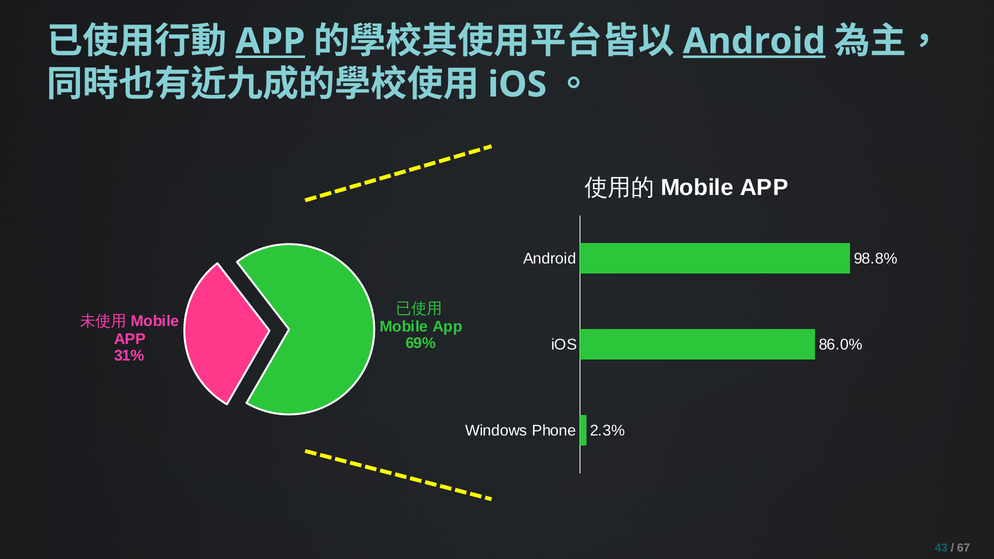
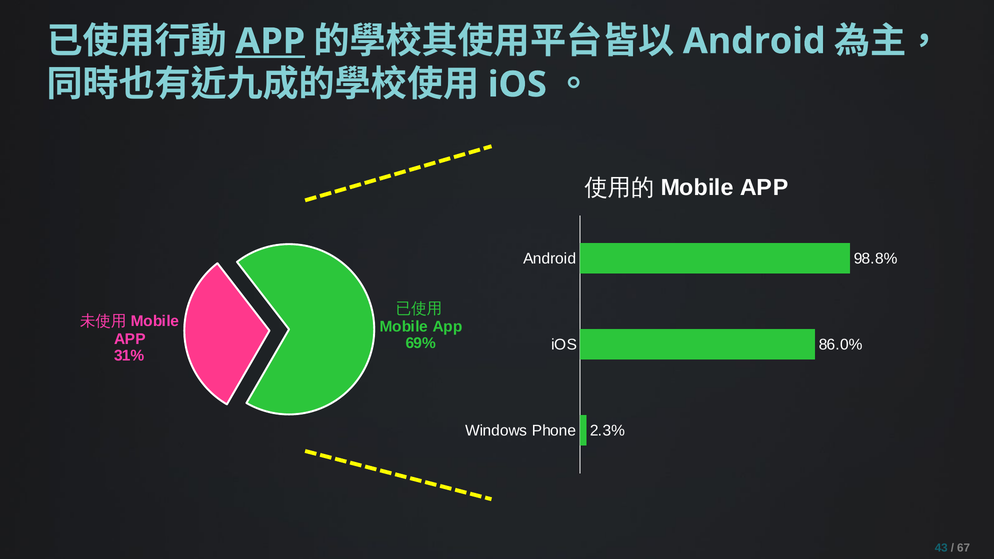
Android underline: present -> none (754, 41)
